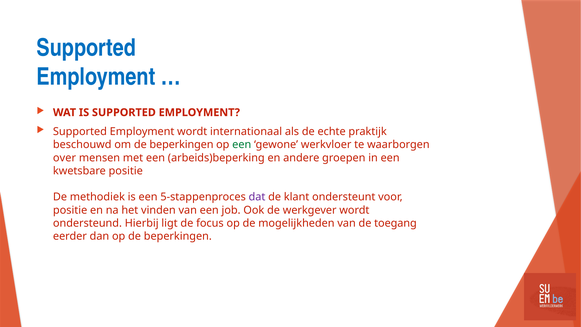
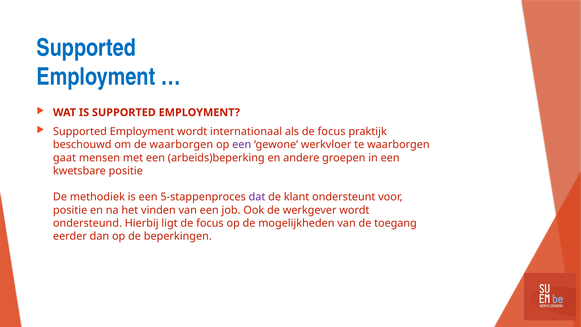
als de echte: echte -> focus (332, 132)
om de beperkingen: beperkingen -> waarborgen (181, 145)
een colour: green -> purple (242, 145)
over: over -> gaat (65, 158)
